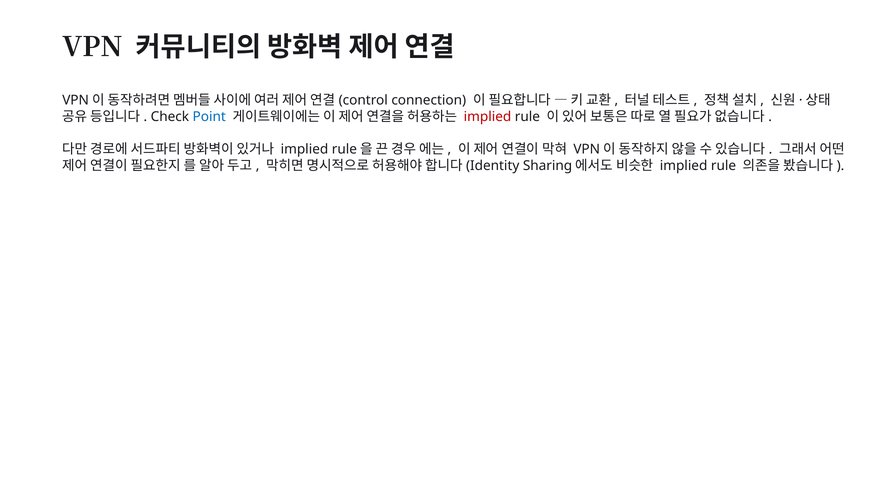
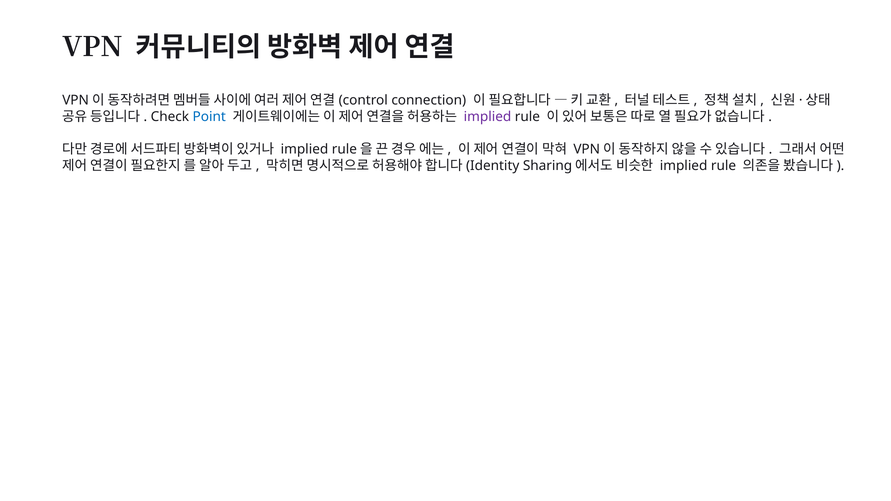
implied colour: red -> purple (488, 117)
